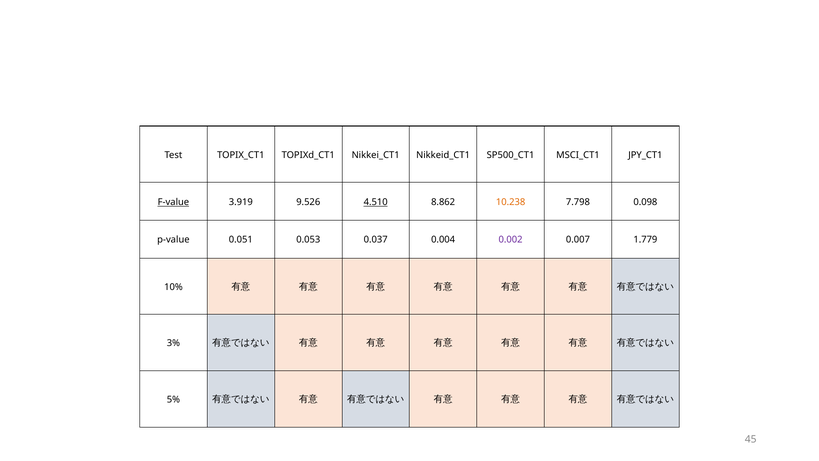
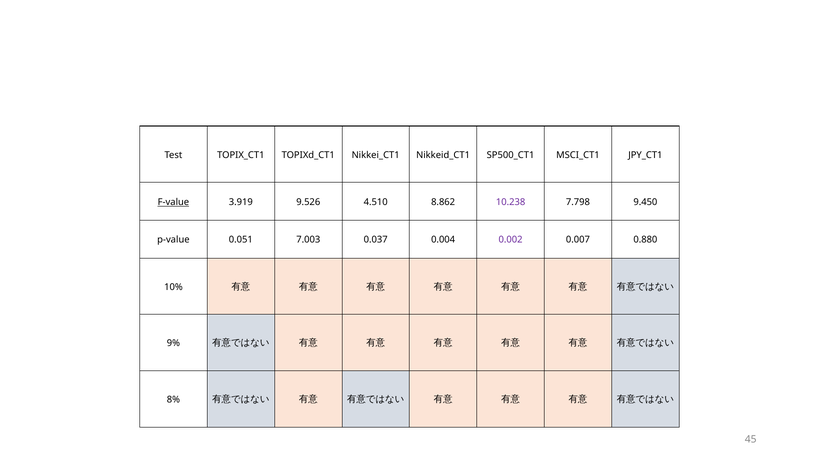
4.510 underline: present -> none (376, 202)
10.238 colour: orange -> purple (511, 202)
0.098: 0.098 -> 9.450 (645, 202)
0.053: 0.053 -> 7.003 (308, 240)
1.779: 1.779 -> 0.880 (645, 240)
3%: 3% -> 9% (173, 343)
5%: 5% -> 8% (173, 399)
